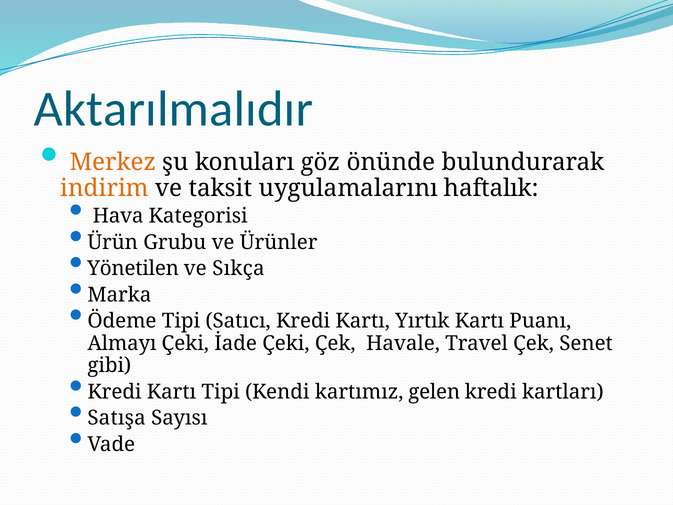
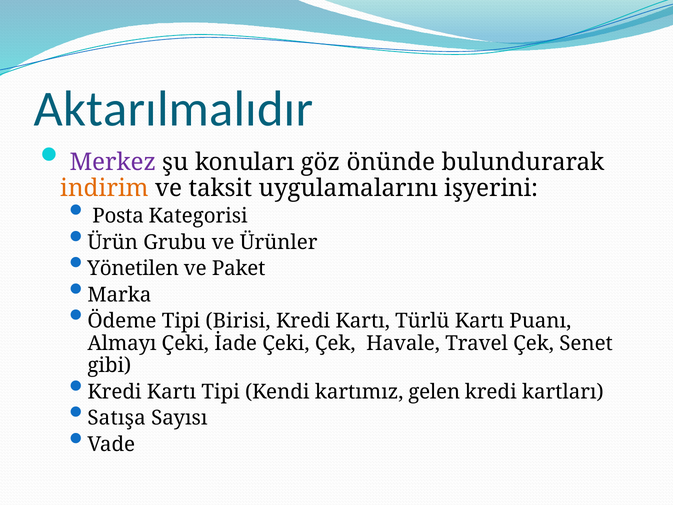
Merkez colour: orange -> purple (113, 162)
haftalık: haftalık -> işyerini (491, 188)
Hava: Hava -> Posta (118, 216)
Sıkça: Sıkça -> Paket (239, 268)
Satıcı: Satıcı -> Birisi (238, 321)
Yırtık: Yırtık -> Türlü (422, 321)
